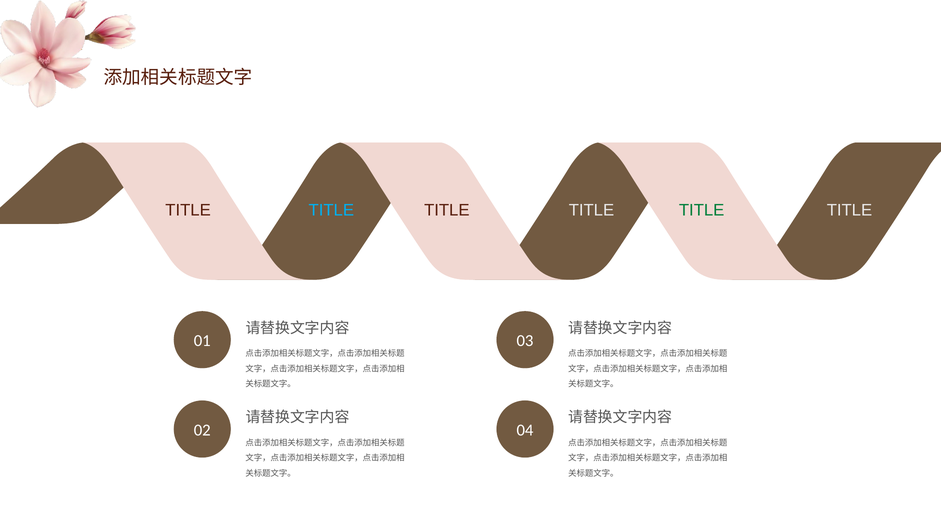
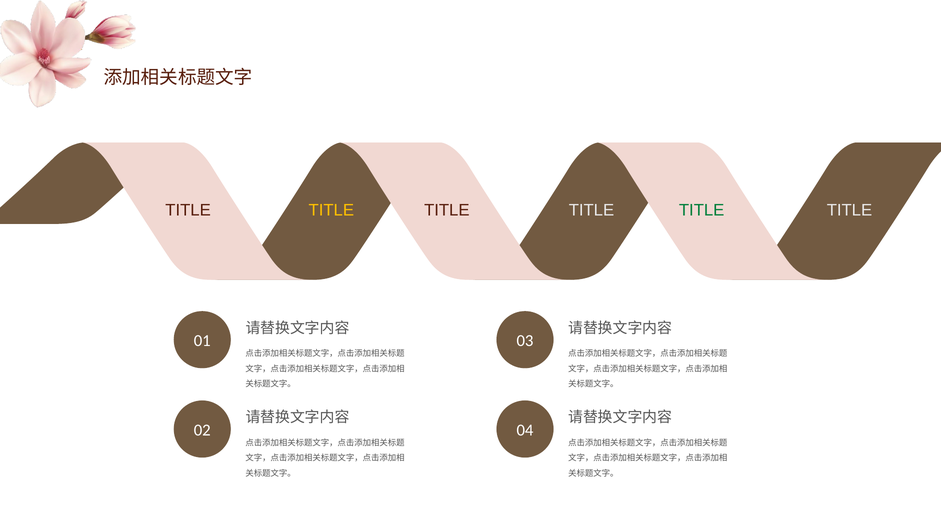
TITLE colour: light blue -> yellow (331, 210)
